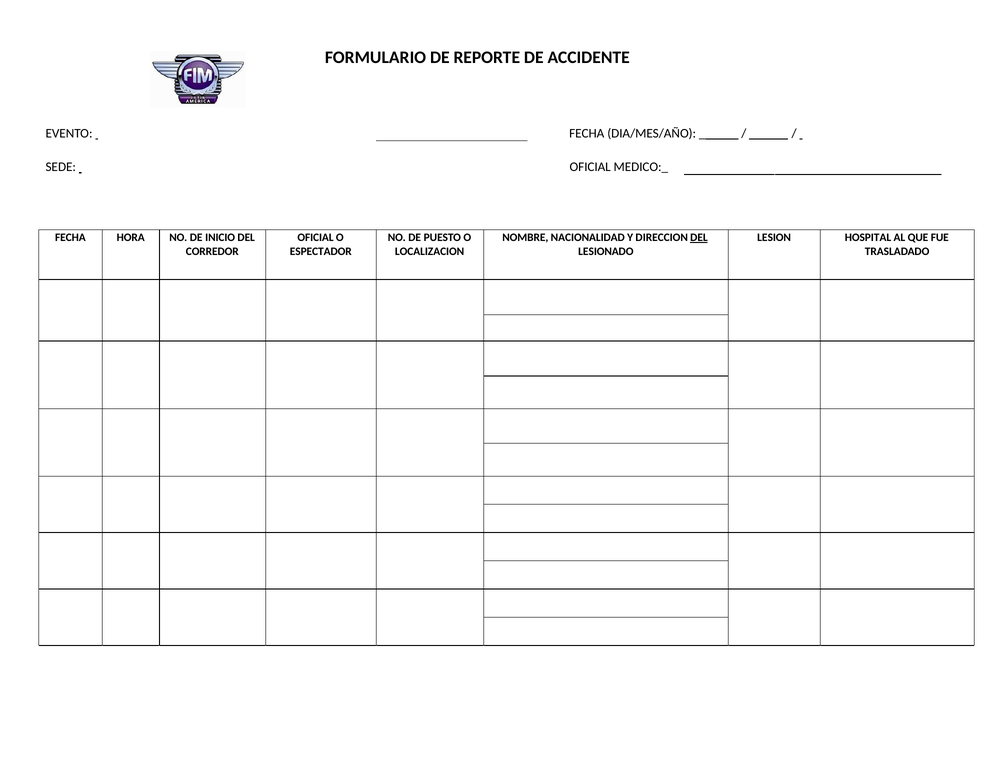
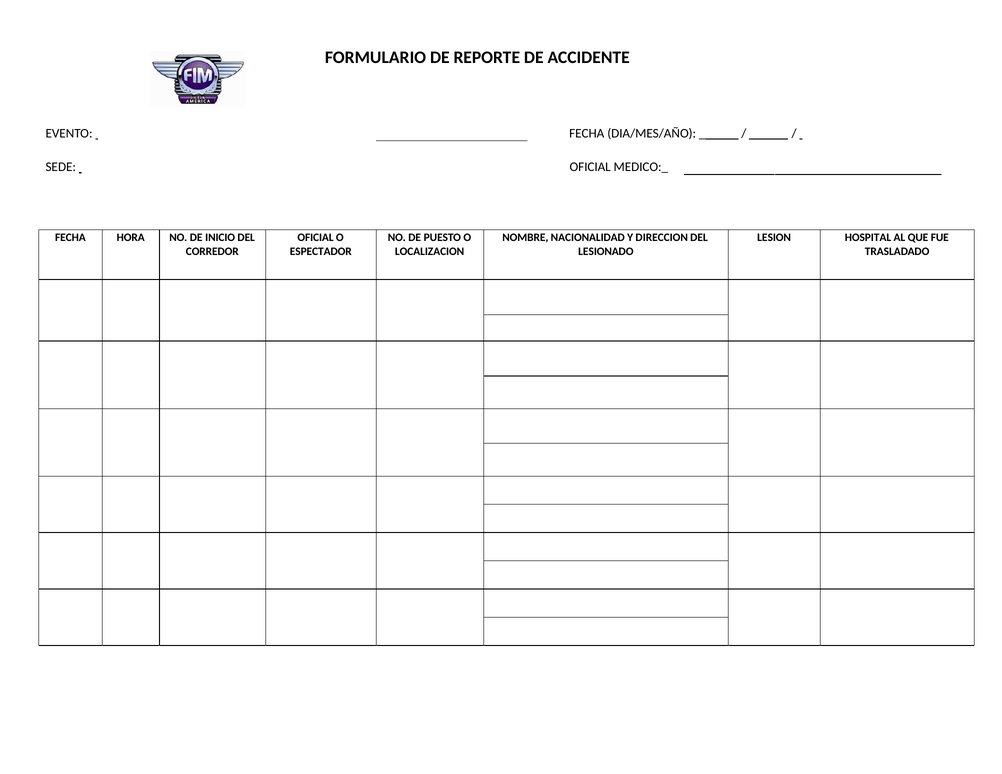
DEL underline: present -> none (699, 238)
